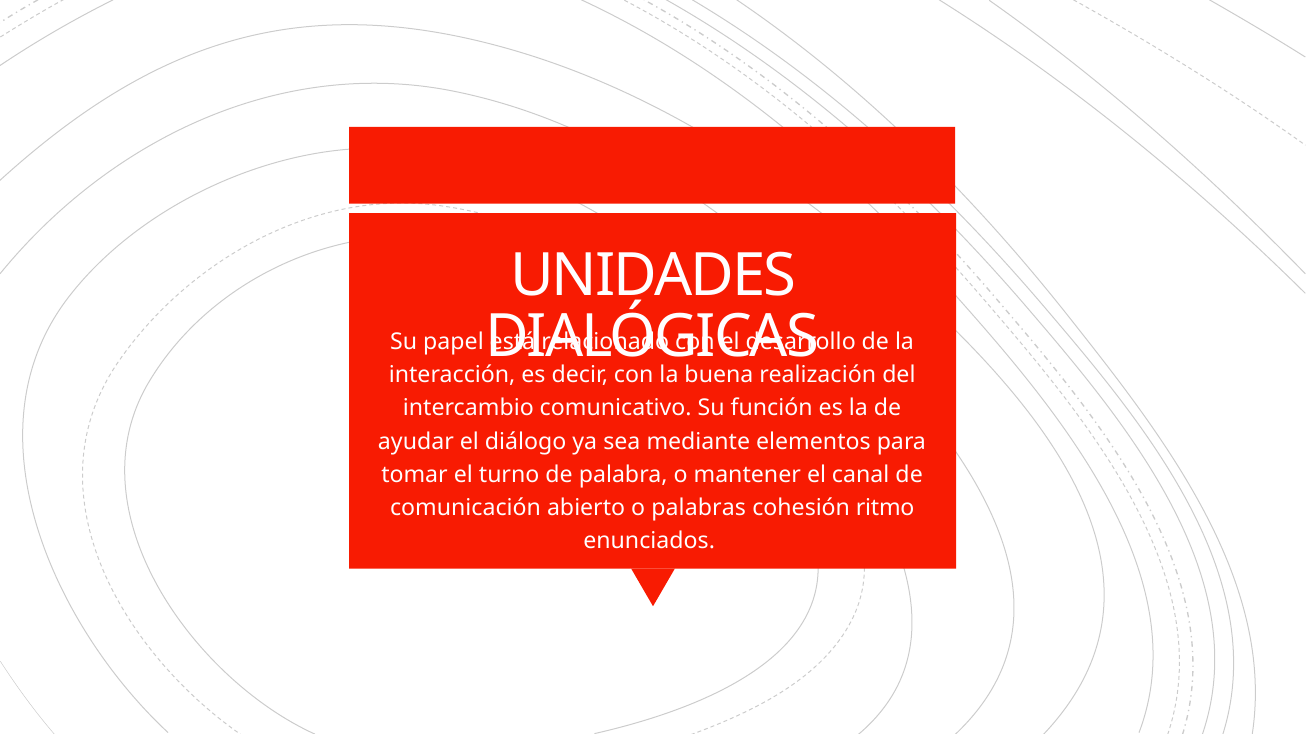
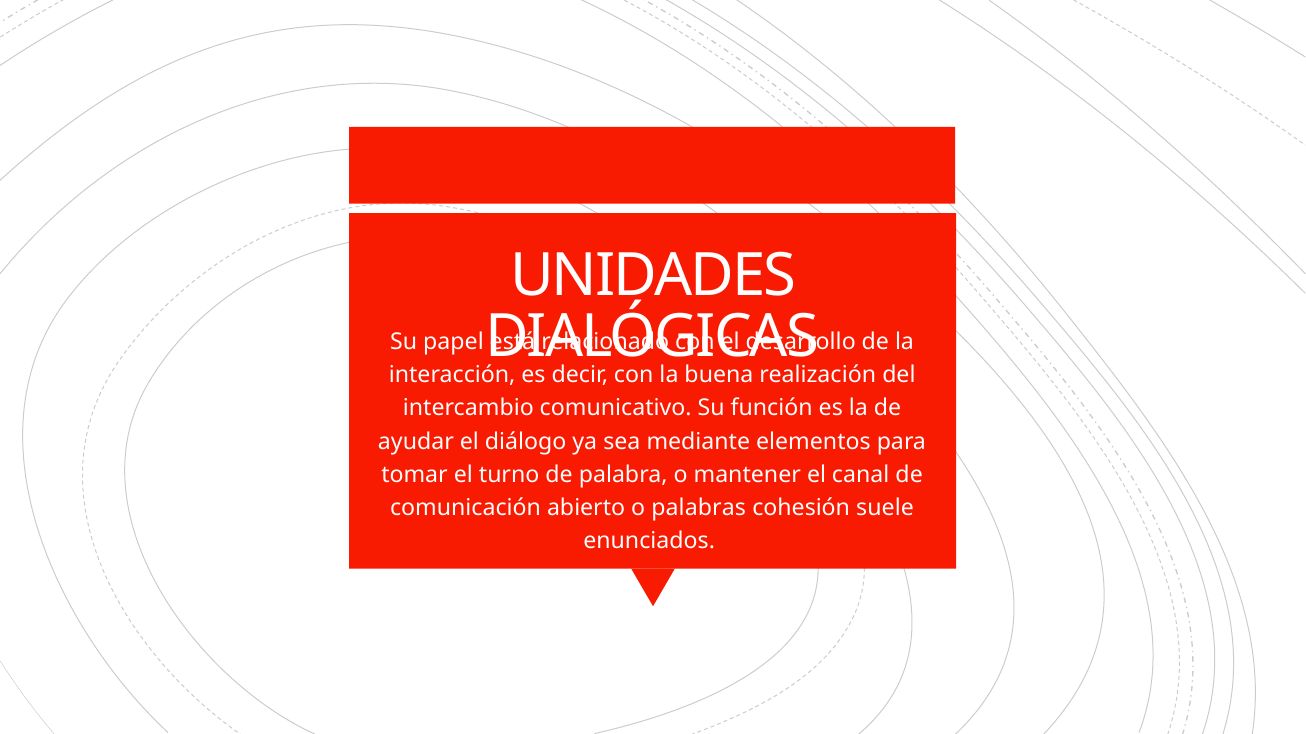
ritmo: ritmo -> suele (885, 508)
